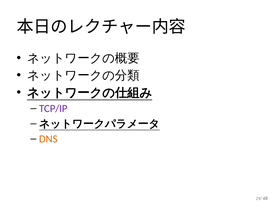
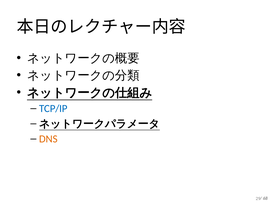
TCP/IP colour: purple -> blue (53, 108)
